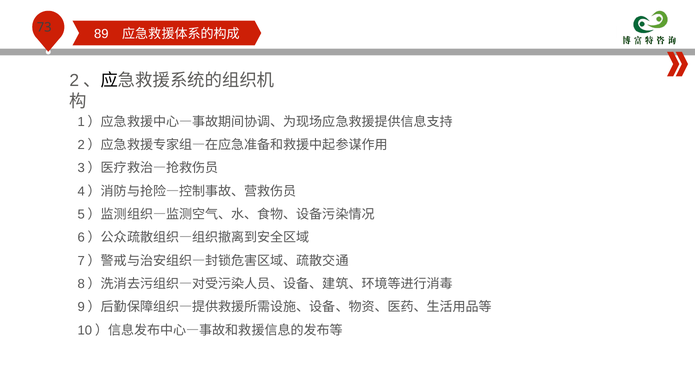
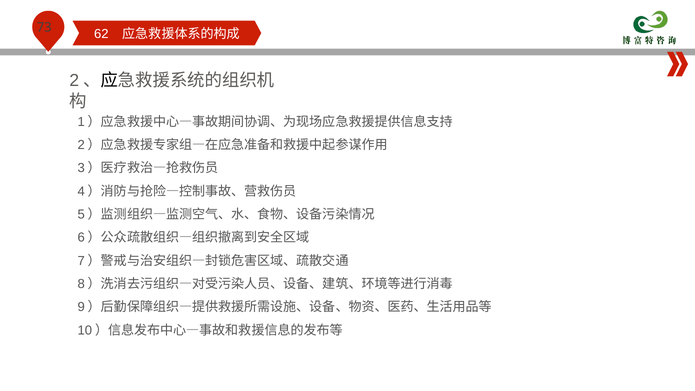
89: 89 -> 62 (101, 34)
